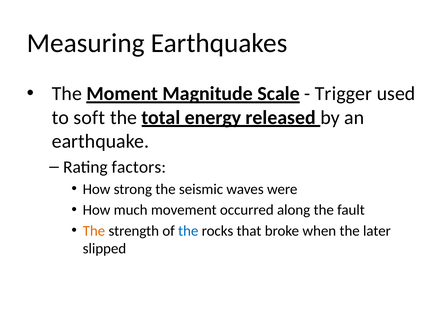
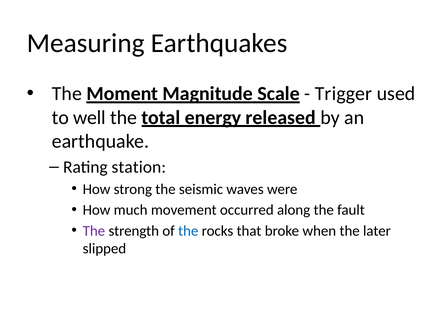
soft: soft -> well (90, 118)
factors: factors -> station (139, 167)
The colour: orange -> purple (94, 231)
